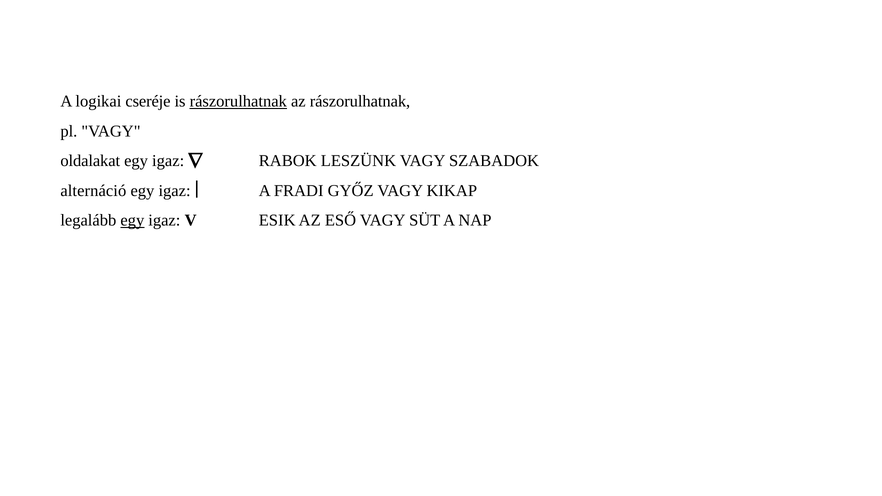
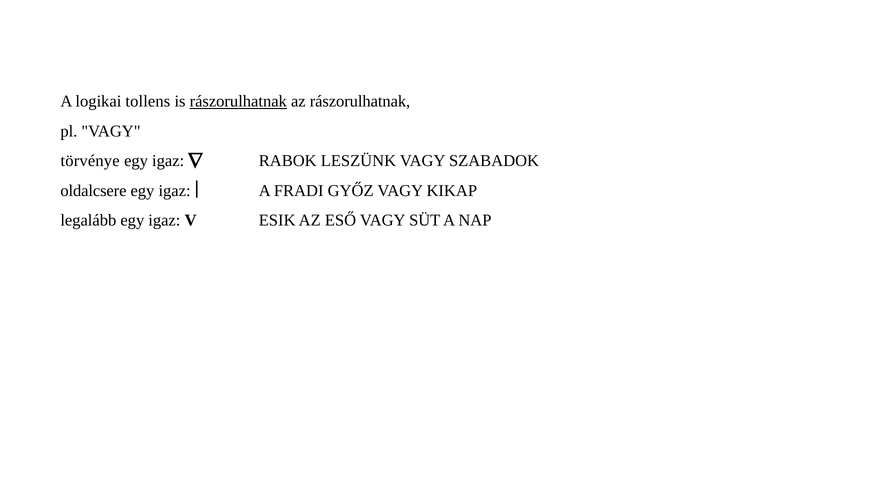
cseréje: cseréje -> tollens (148, 101)
oldalakat: oldalakat -> törvénye (90, 161)
alternáció: alternáció -> oldalcsere (93, 191)
egy underline: present -> none (132, 220)
